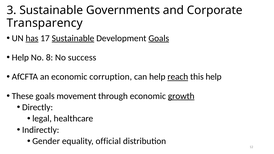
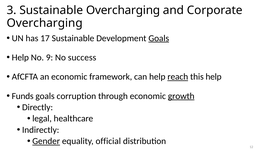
Sustainable Governments: Governments -> Overcharging (123, 10)
Transparency: Transparency -> Overcharging (45, 23)
has underline: present -> none (32, 38)
Sustainable underline: present -> none (73, 38)
8: 8 -> 9 (49, 58)
corruption: corruption -> framework (111, 77)
These: These -> Funds (23, 96)
movement: movement -> corruption (76, 96)
Gender underline: none -> present (46, 141)
